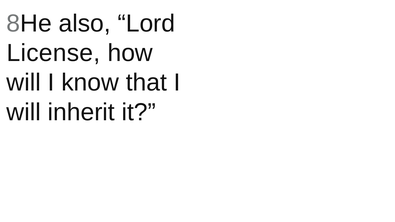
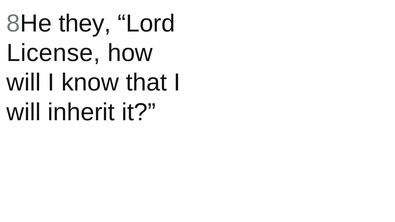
also: also -> they (85, 23)
